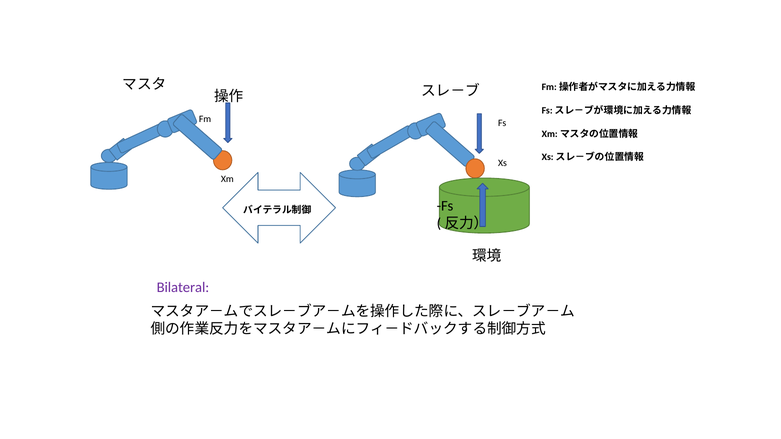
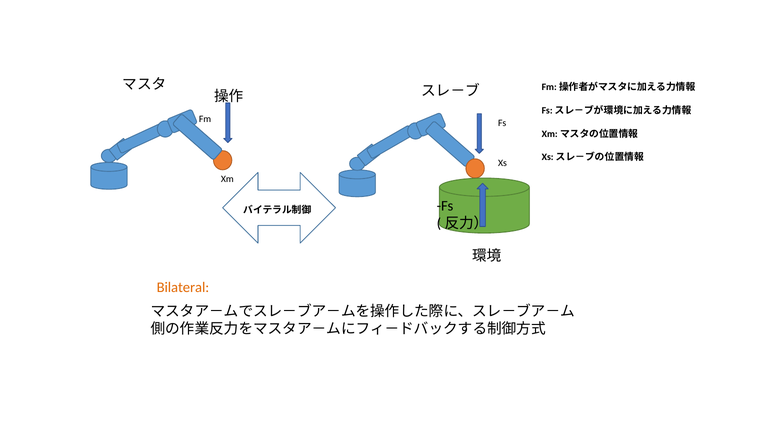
Bilateral colour: purple -> orange (183, 288)
